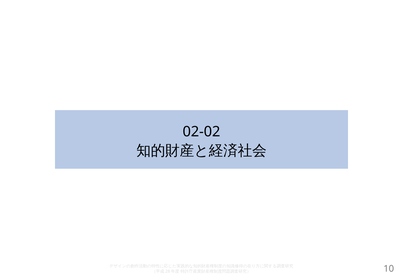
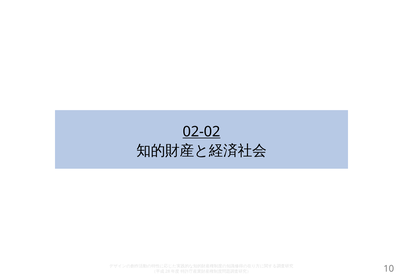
02-02 underline: none -> present (201, 132)
